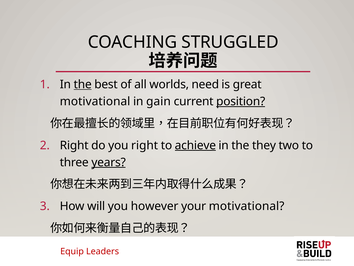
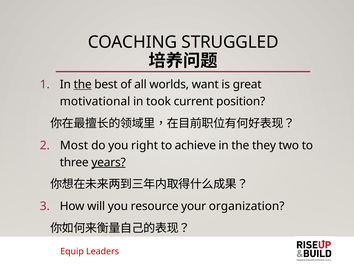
need: need -> want (205, 84)
gain: gain -> took (159, 101)
position underline: present -> none (241, 101)
Right: Right -> Most (74, 145)
achieve underline: present -> none (195, 145)
however: however -> resource (155, 206)
your motivational: motivational -> organization (247, 206)
